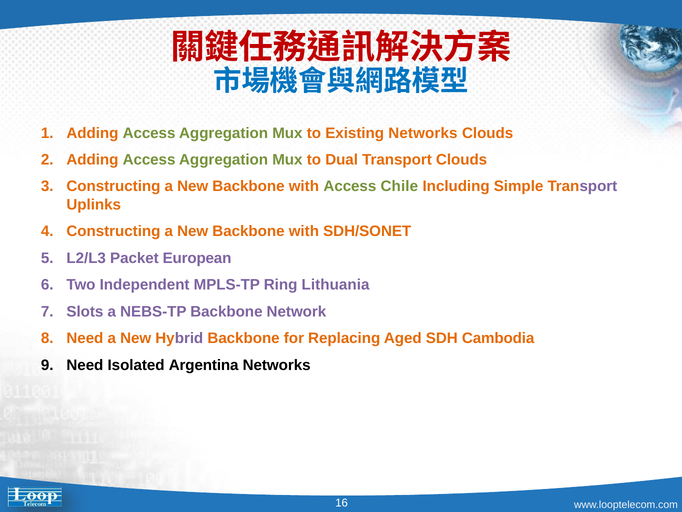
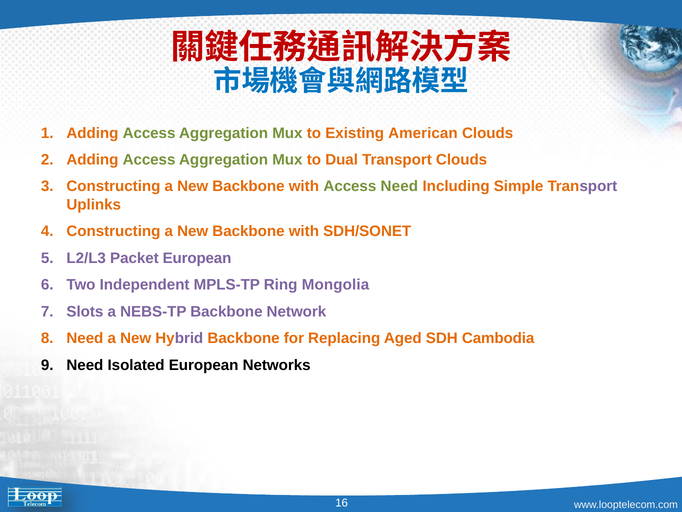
Existing Networks: Networks -> American (423, 133)
Access Chile: Chile -> Need (399, 186)
Lithuania: Lithuania -> Mongolia (335, 285)
Isolated Argentina: Argentina -> European (204, 365)
